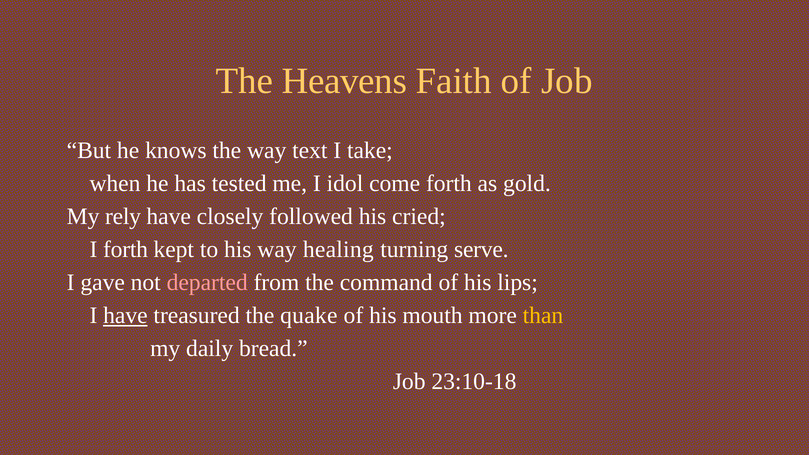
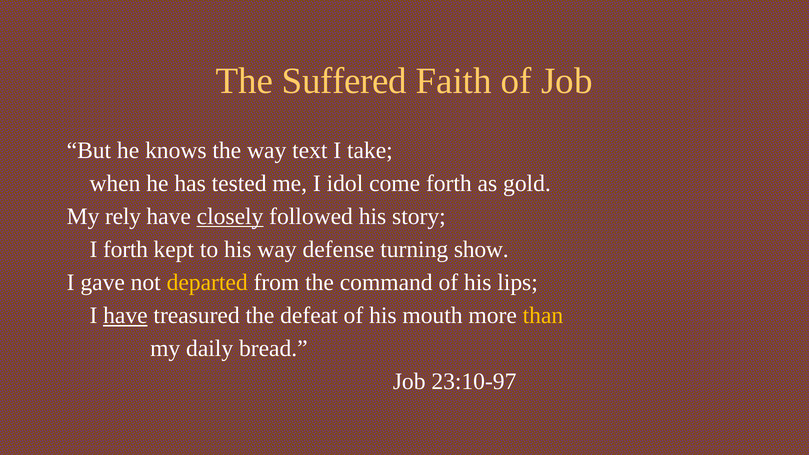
Heavens: Heavens -> Suffered (344, 81)
closely underline: none -> present (230, 216)
cried: cried -> story (419, 216)
healing: healing -> defense (338, 249)
serve: serve -> show (481, 249)
departed colour: pink -> yellow (207, 283)
quake: quake -> defeat (309, 316)
23:10-18: 23:10-18 -> 23:10-97 (474, 382)
